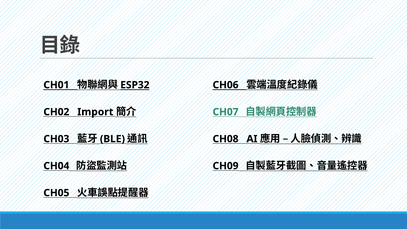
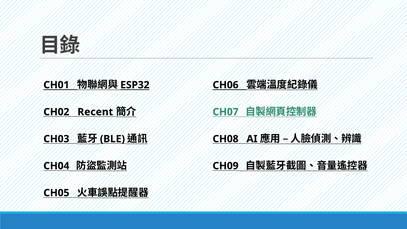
Import: Import -> Recent (95, 112)
